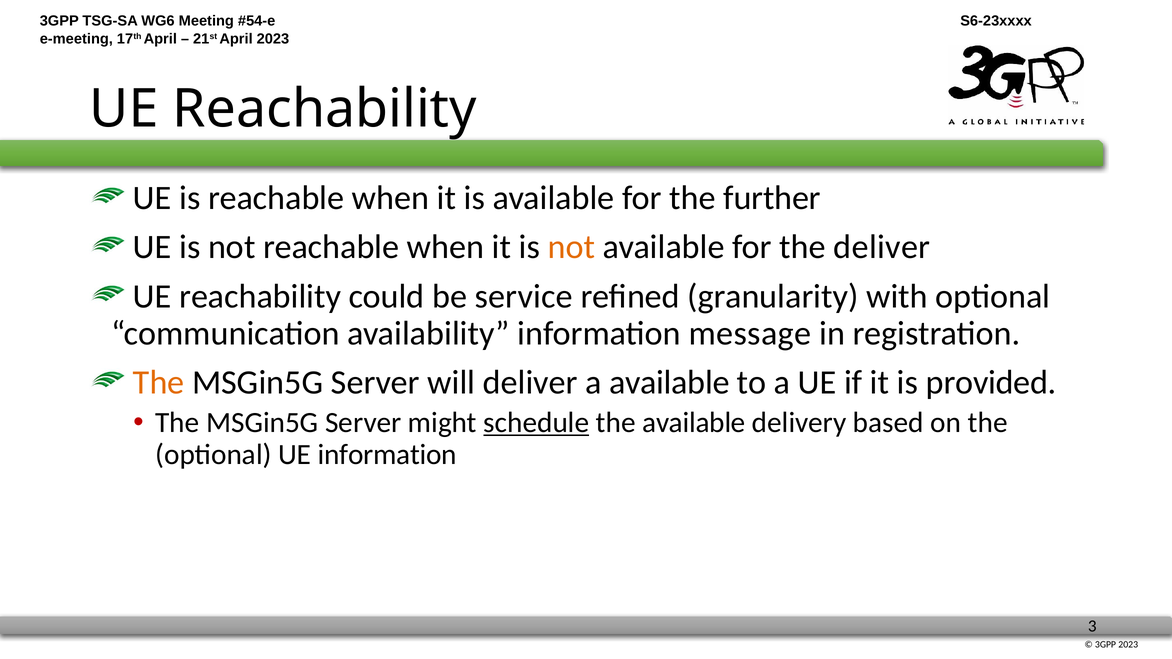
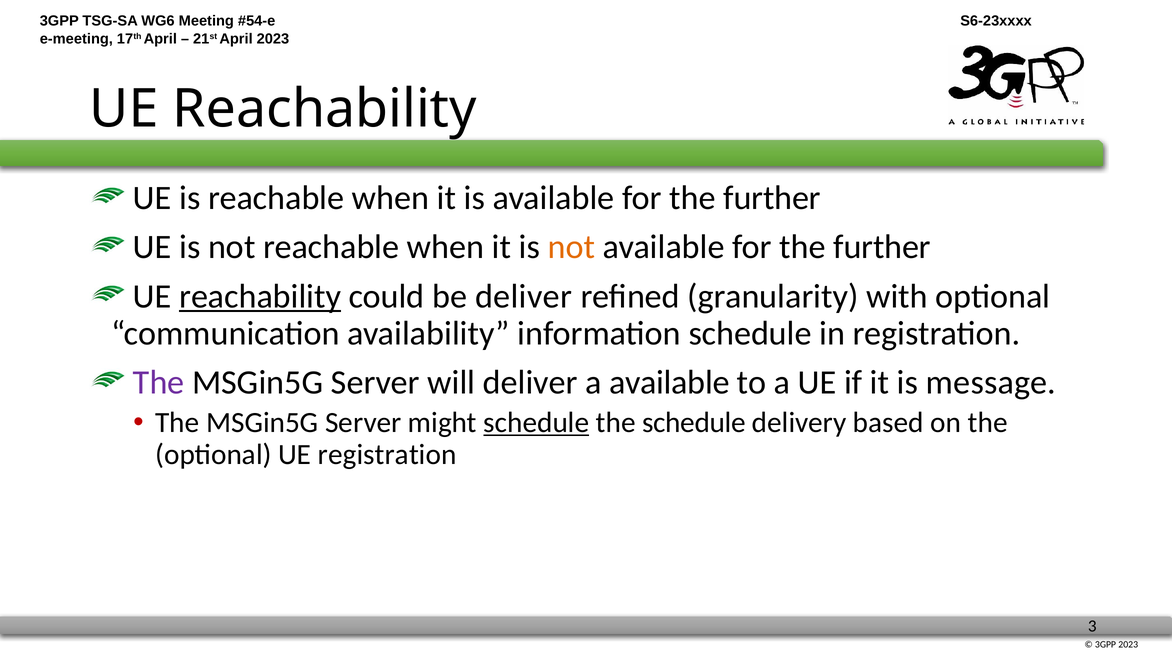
deliver: deliver -> further (882, 247)
reachability underline: none -> present (260, 296)
be service: service -> deliver (524, 296)
information message: message -> schedule (750, 333)
The colour: orange -> purple (159, 382)
provided: provided -> message (991, 382)
the available: available -> schedule (694, 423)
UE information: information -> registration (387, 455)
